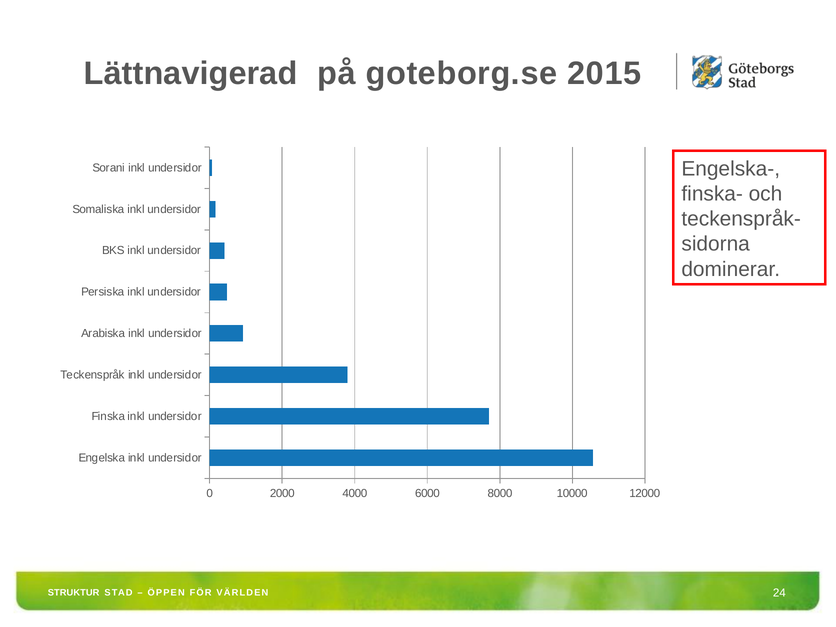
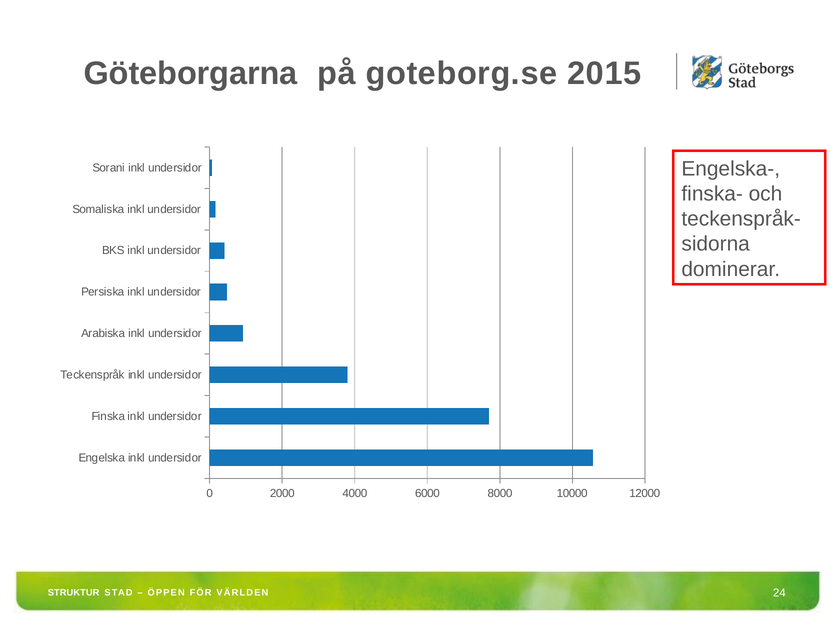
Lättnavigerad: Lättnavigerad -> Göteborgarna (191, 73)
